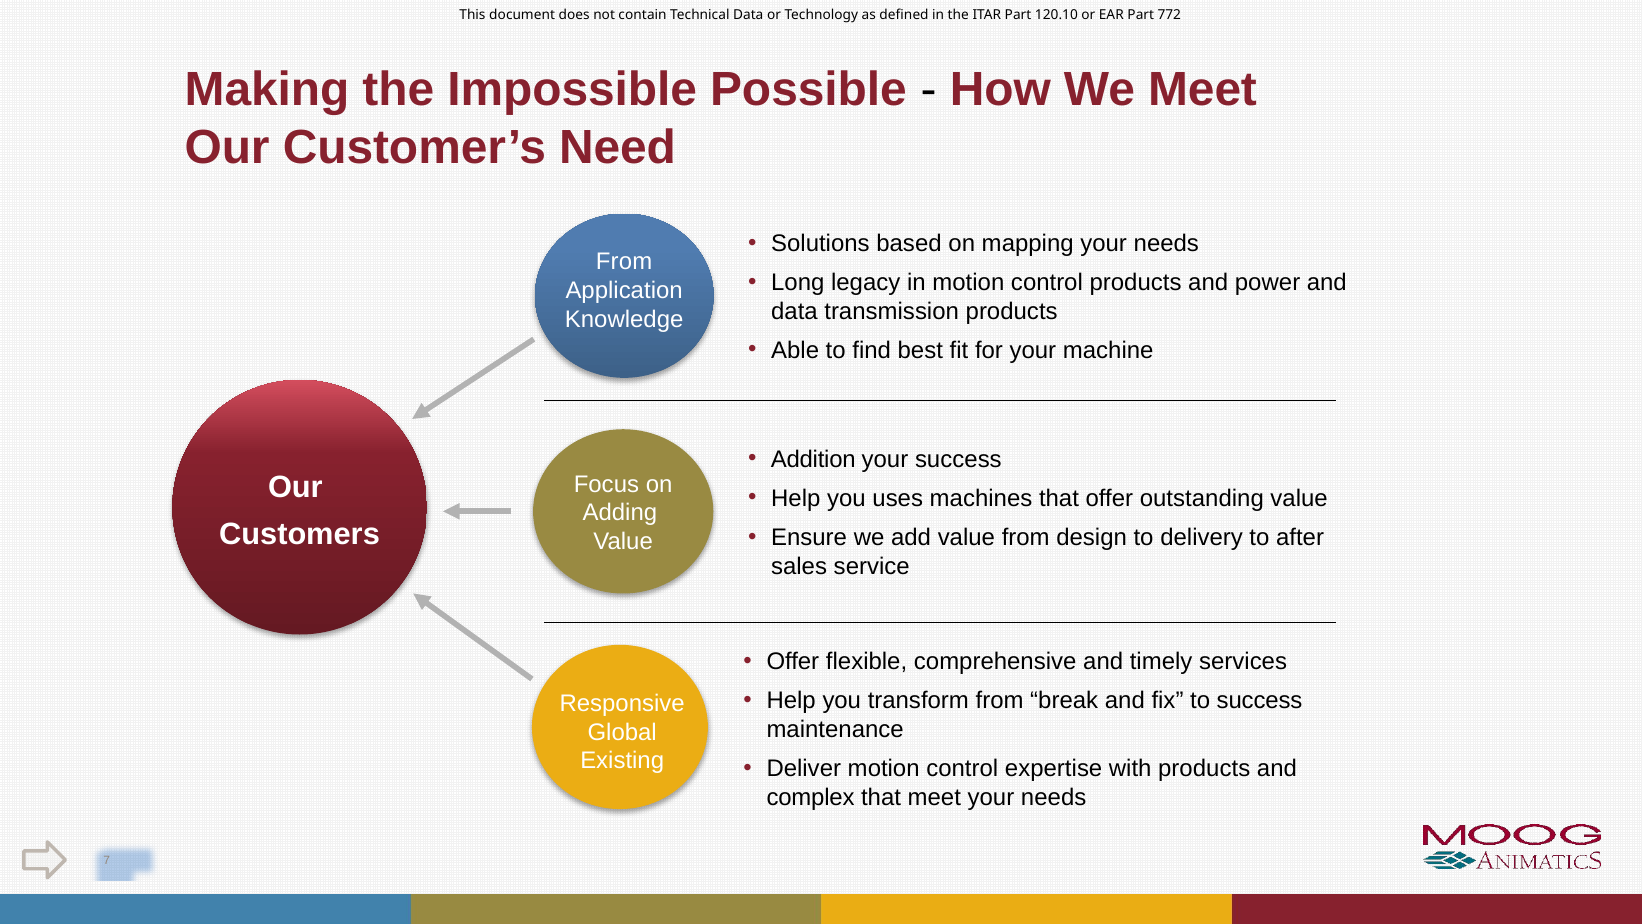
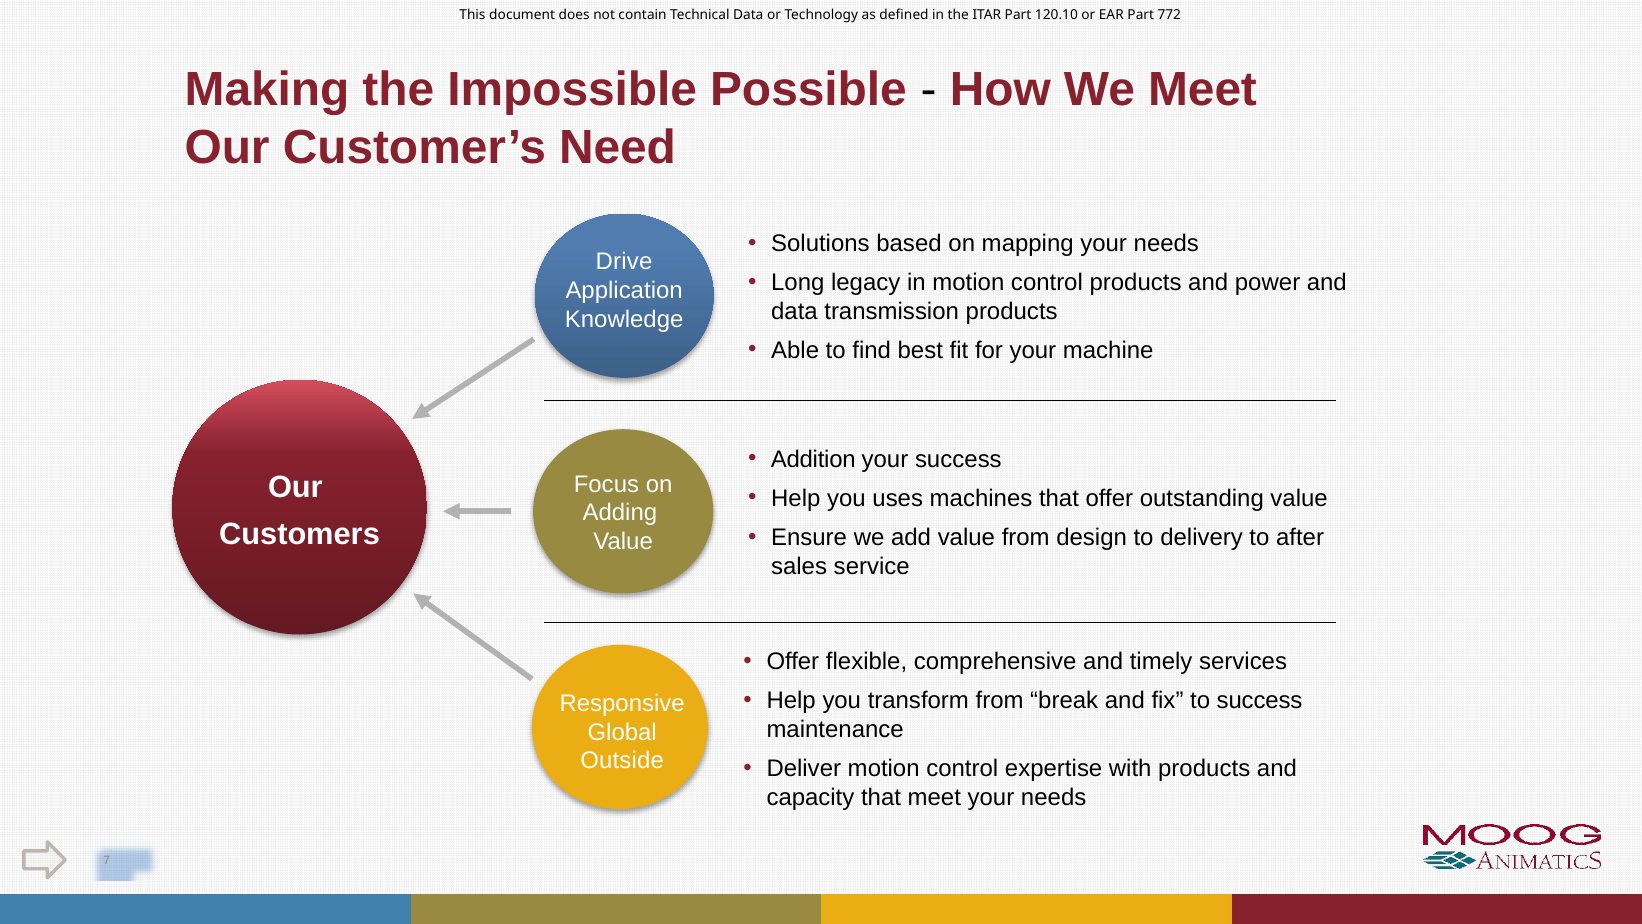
From: From -> Drive (624, 262)
Existing: Existing -> Outside (622, 761)
complex: complex -> capacity (810, 797)
